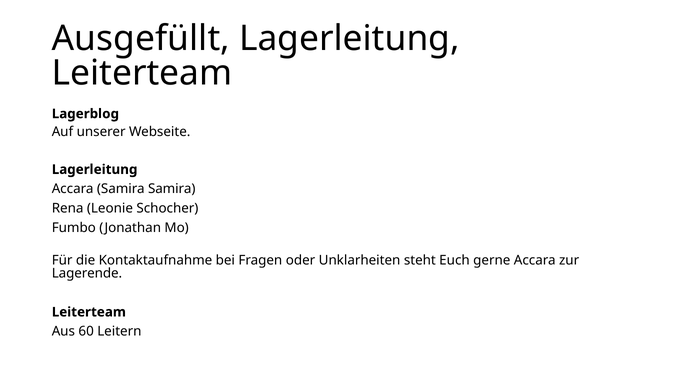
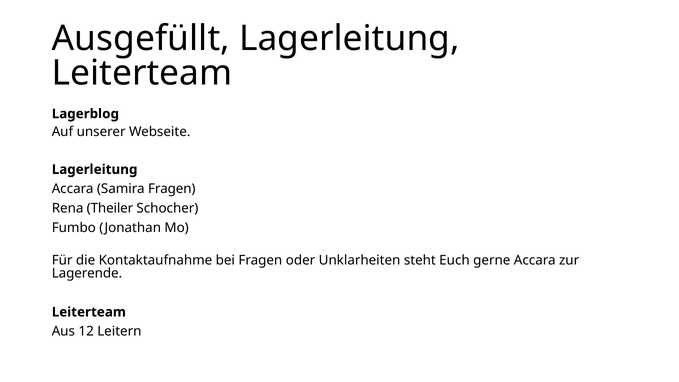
Samira Samira: Samira -> Fragen (172, 189)
Leonie: Leonie -> Theiler (110, 208)
60: 60 -> 12 (86, 331)
